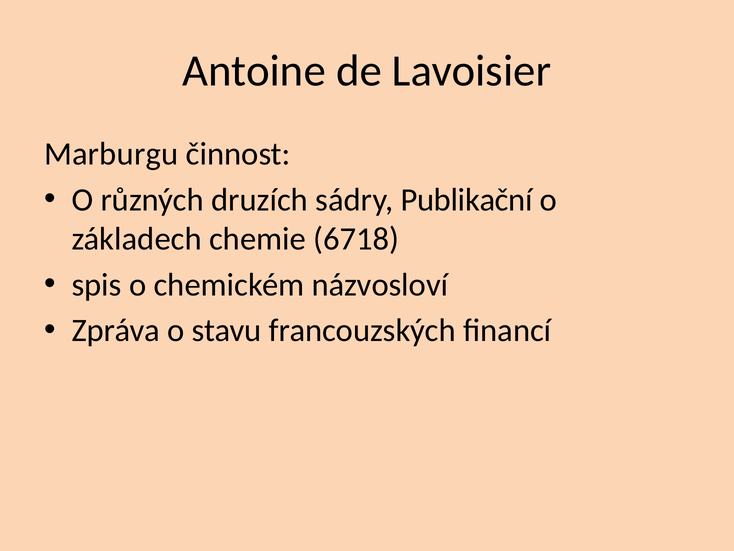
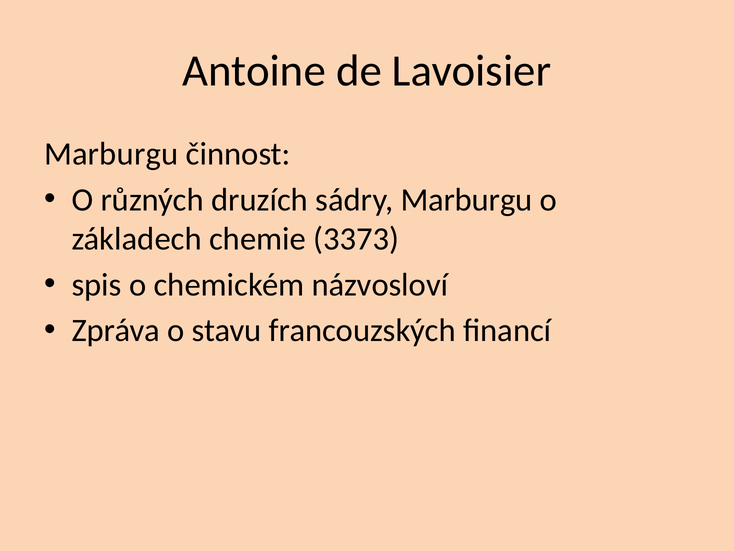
sádry Publikační: Publikační -> Marburgu (467, 200)
6718: 6718 -> 3373 (356, 239)
